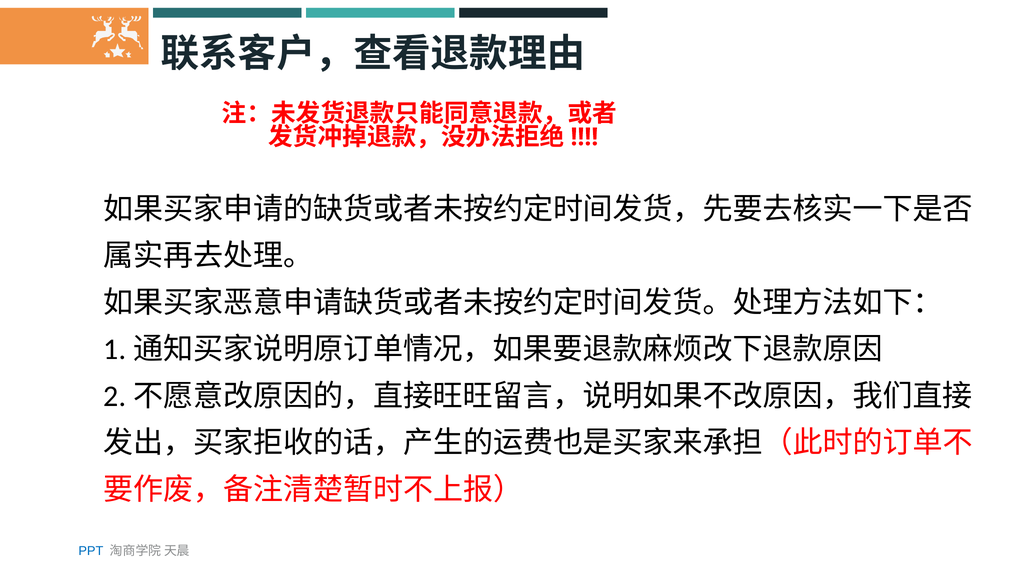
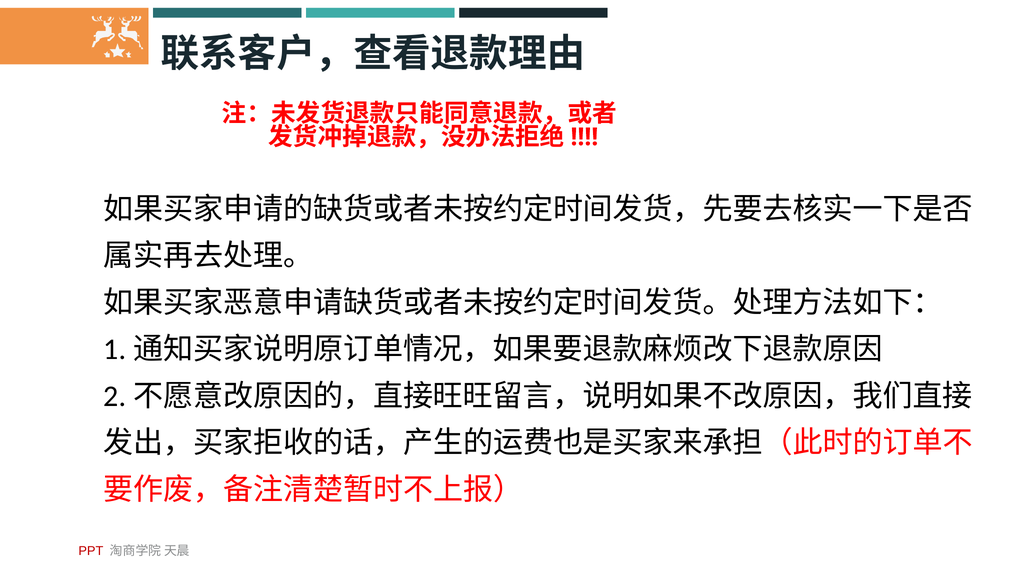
PPT colour: blue -> red (91, 551)
